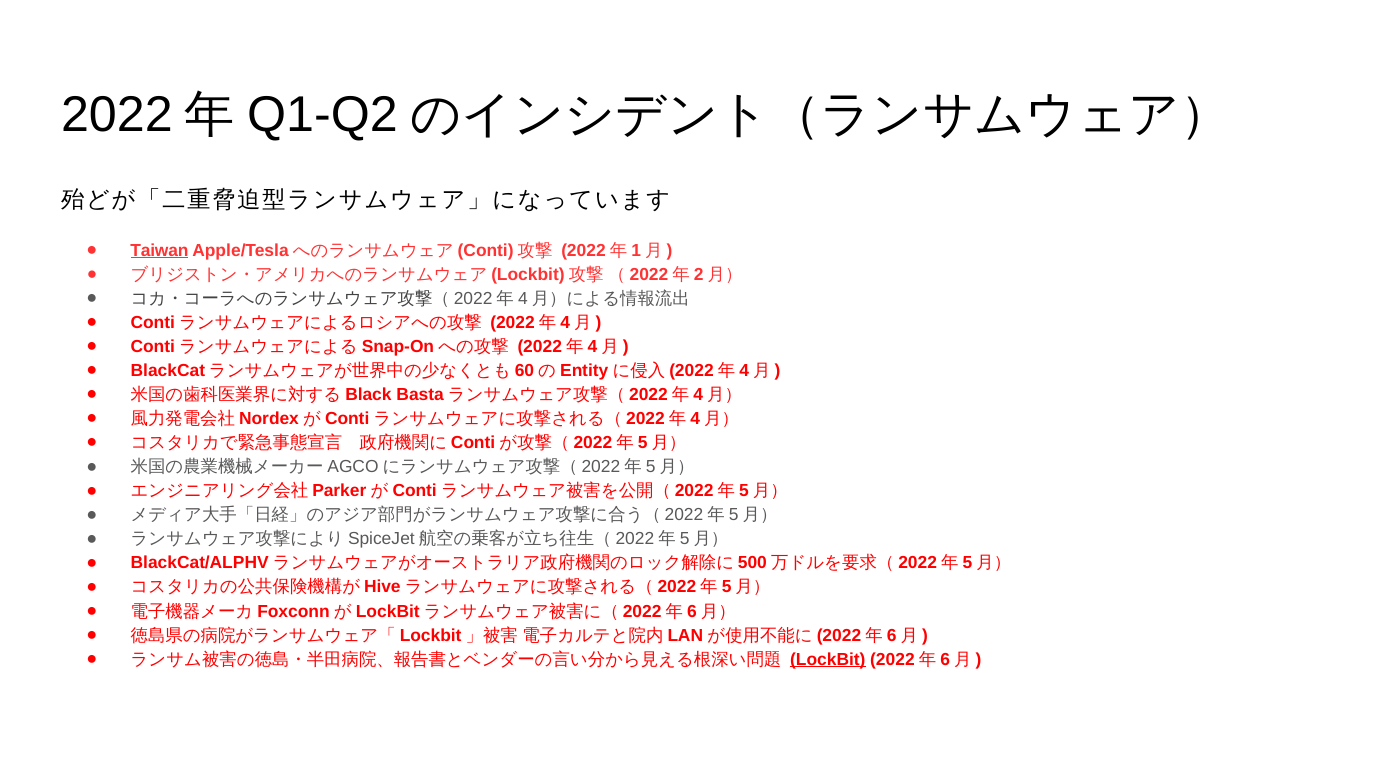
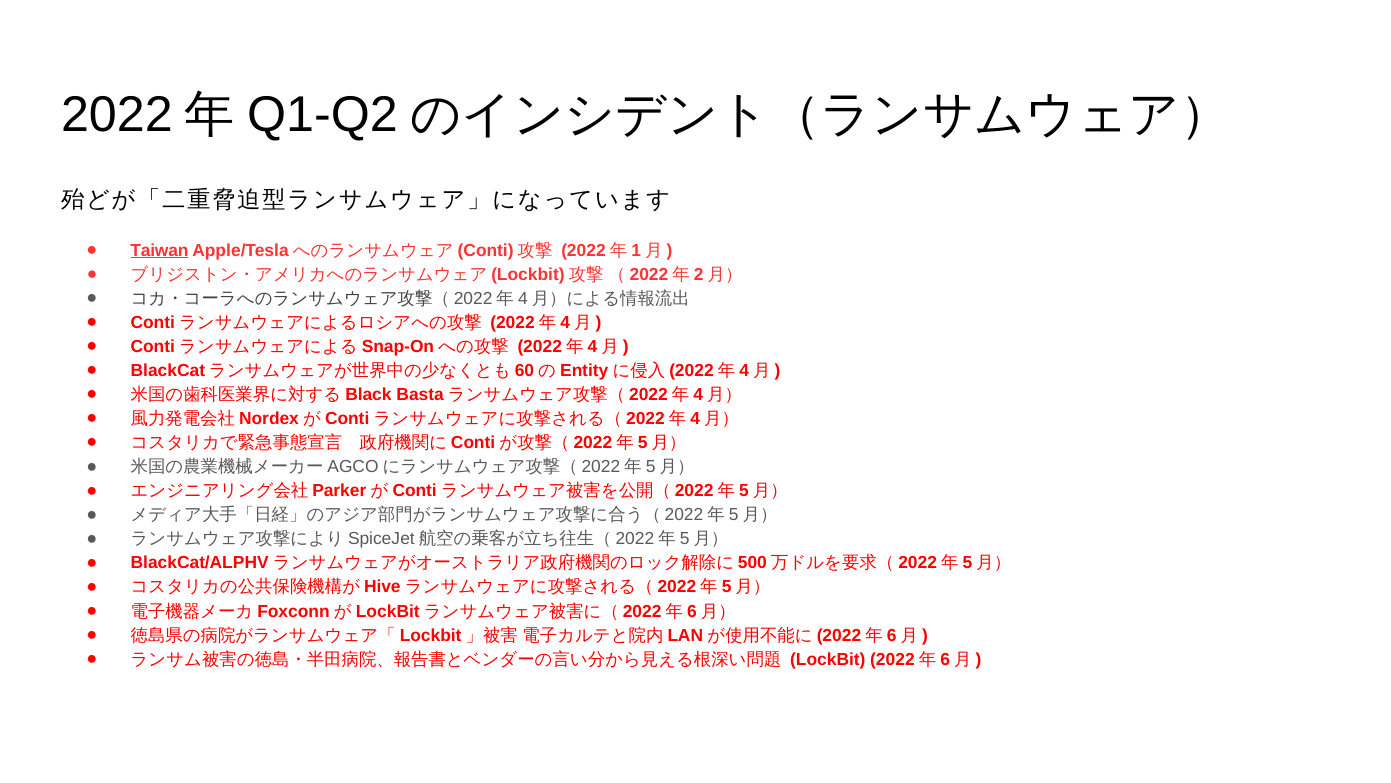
LockBit underline: present -> none (828, 659)
